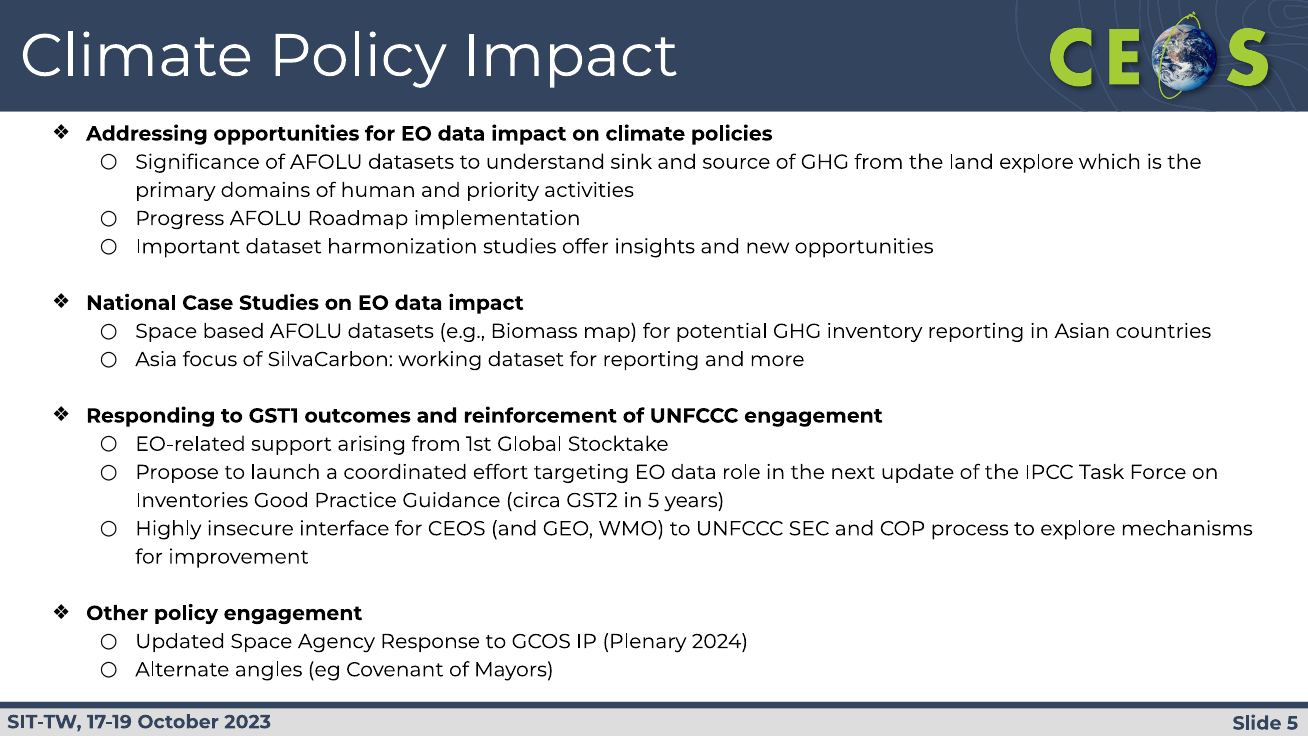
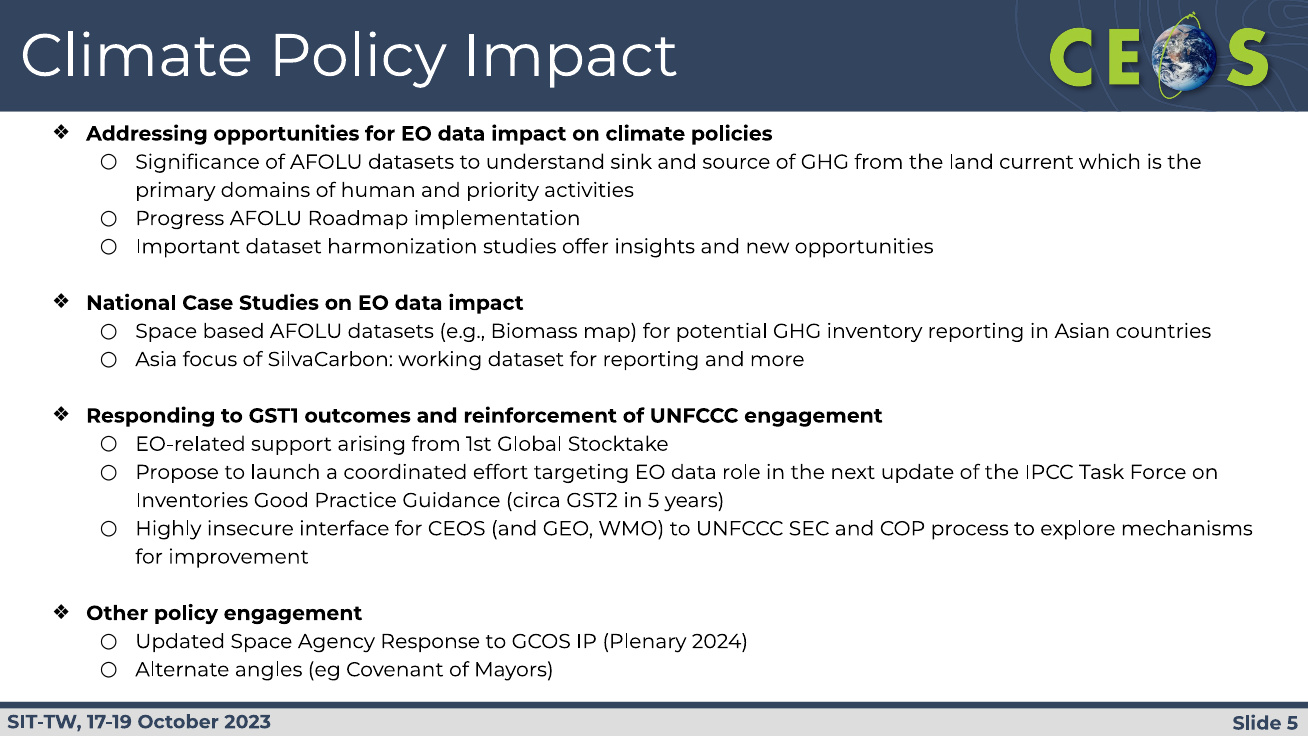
land explore: explore -> current (1036, 162)
